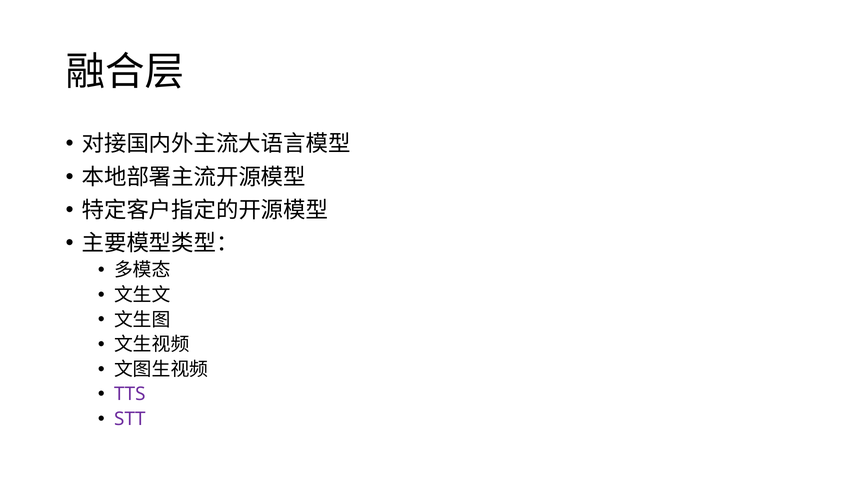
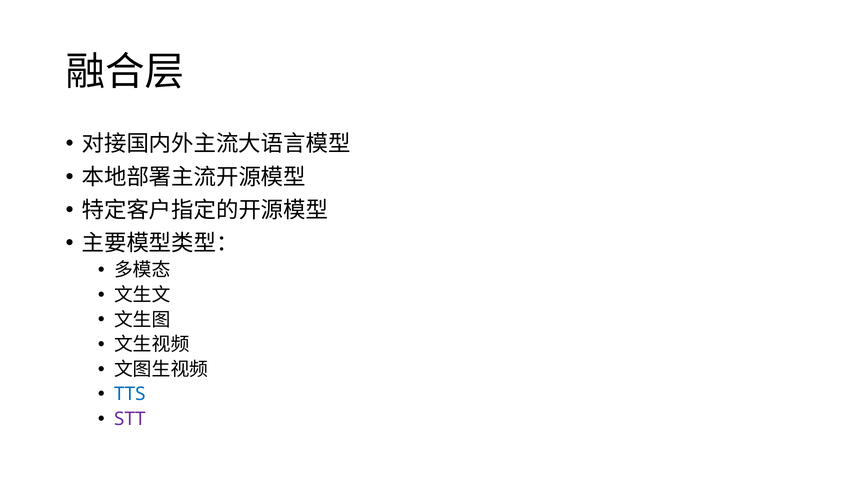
TTS colour: purple -> blue (130, 394)
